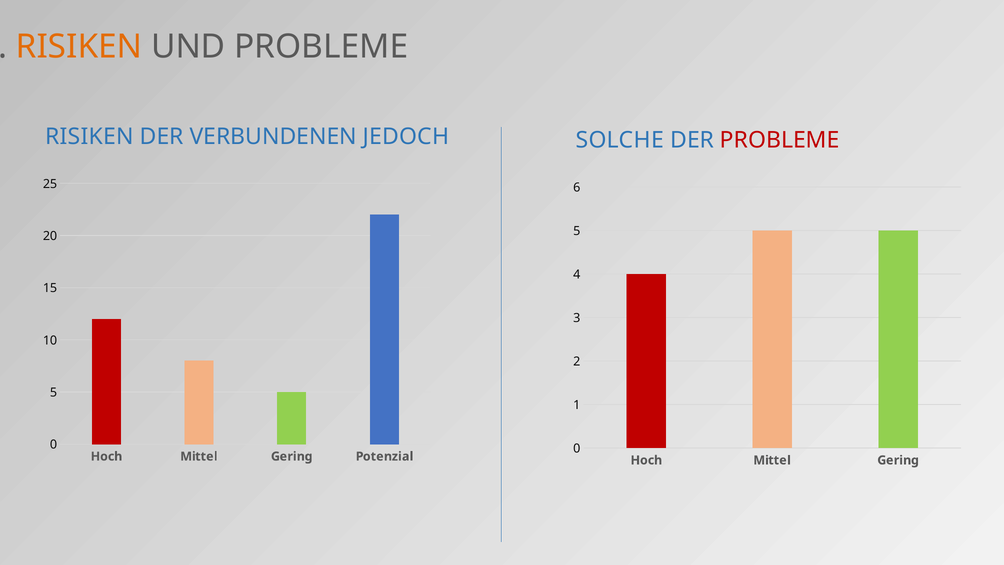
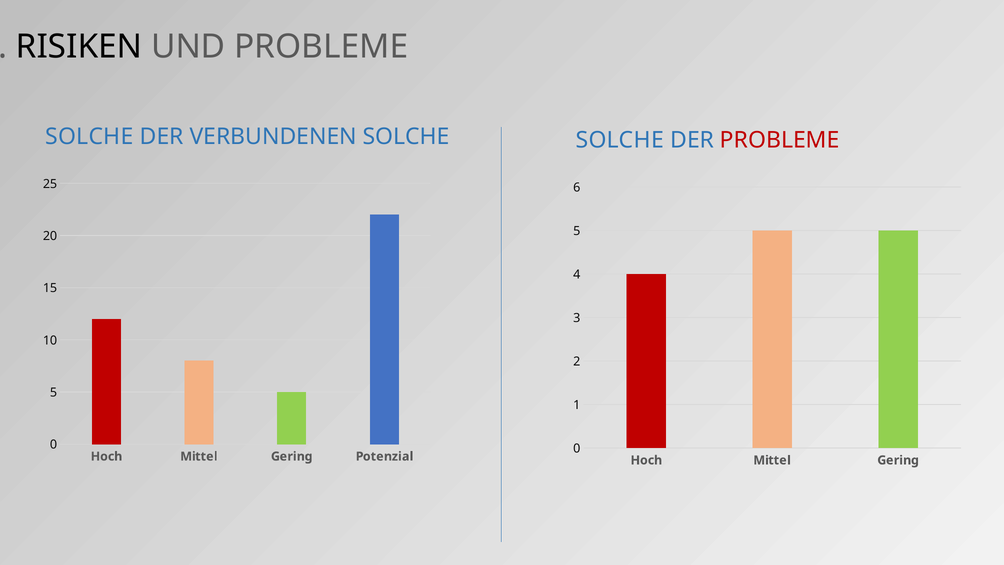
RISIKEN colour: orange -> black (79, 47)
RISIKEN: RISIKEN -> SOLCHE (89, 136)
VERBUNDENEN JEDOCH: JEDOCH -> SOLCHE (406, 136)
